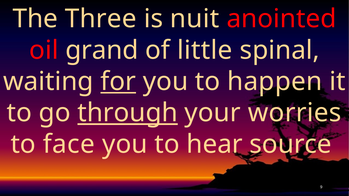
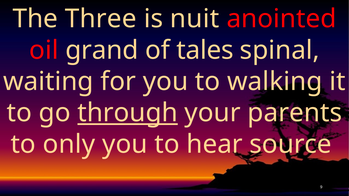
little: little -> tales (205, 50)
for underline: present -> none (118, 82)
happen: happen -> walking (275, 82)
worries: worries -> parents (295, 113)
face: face -> only (69, 144)
